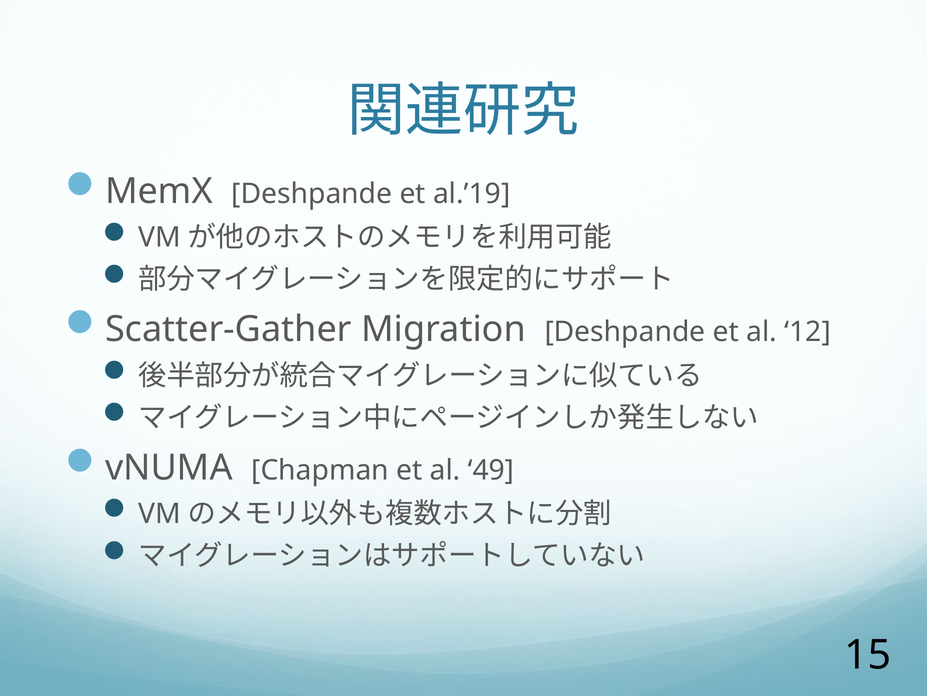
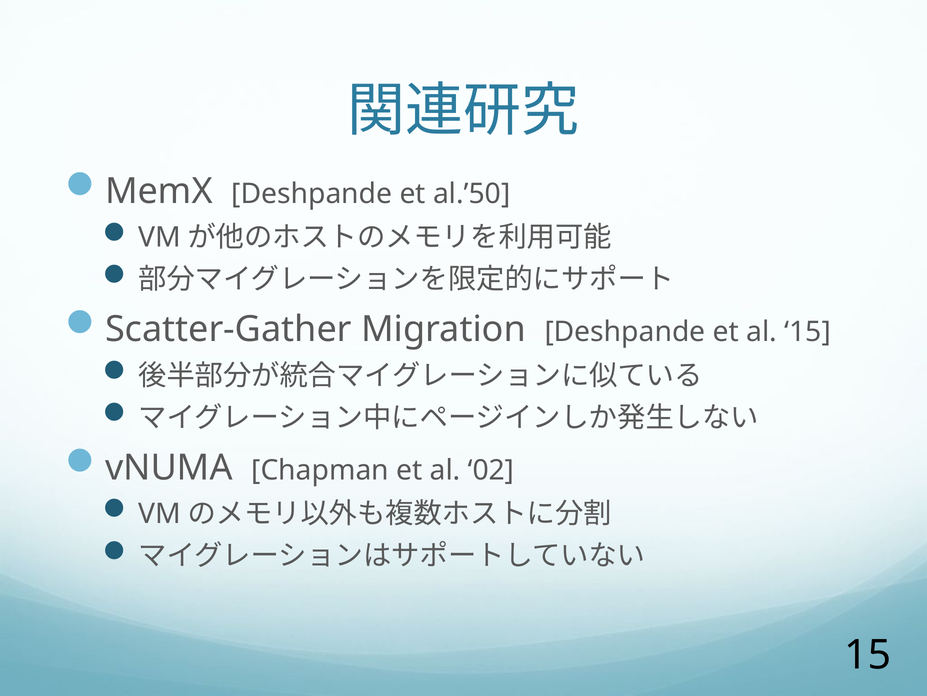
al.’19: al.’19 -> al.’50 (472, 194)
al 12: 12 -> 15 (808, 332)
49: 49 -> 02 (491, 470)
